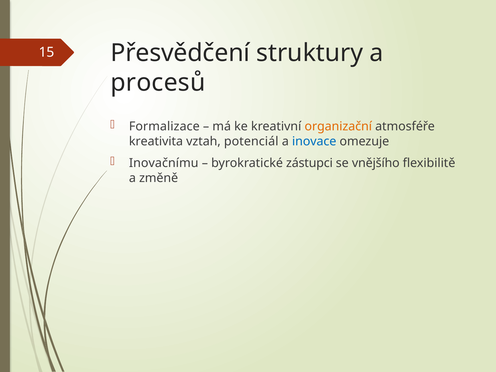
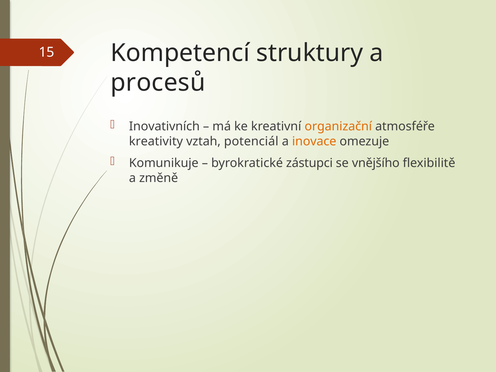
Přesvědčení: Přesvědčení -> Kompetencí (180, 53)
Formalizace: Formalizace -> Inovativních (164, 127)
kreativita: kreativita -> kreativity (156, 141)
inovace colour: blue -> orange (314, 141)
Inovačnímu: Inovačnímu -> Komunikuje (164, 163)
